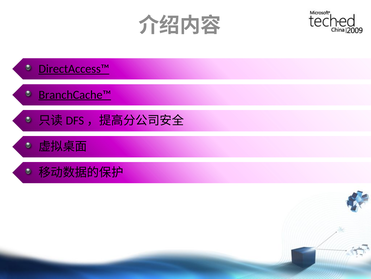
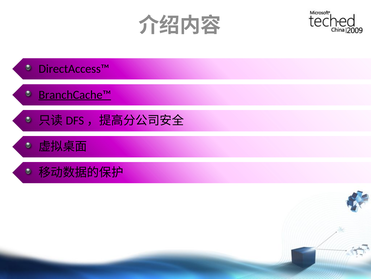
DirectAccess™ underline: present -> none (74, 69)
